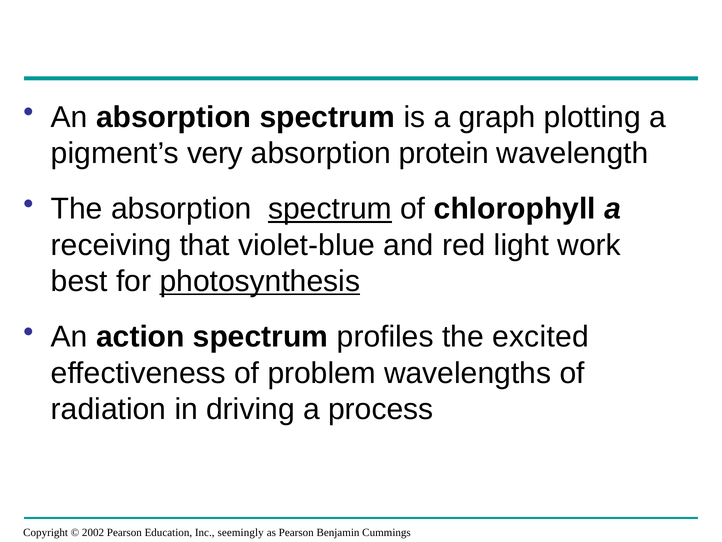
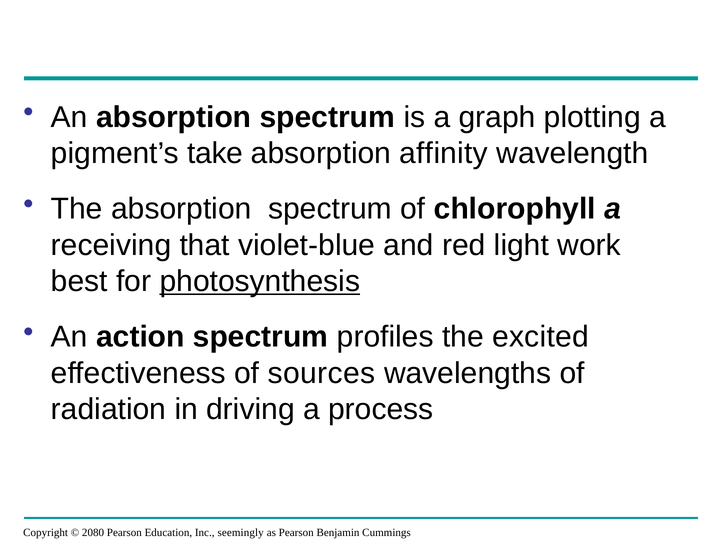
very: very -> take (215, 153)
protein: protein -> affinity (444, 153)
spectrum underline: present -> none (330, 209)
problem: problem -> sources (322, 373)
2002: 2002 -> 2080 (93, 532)
